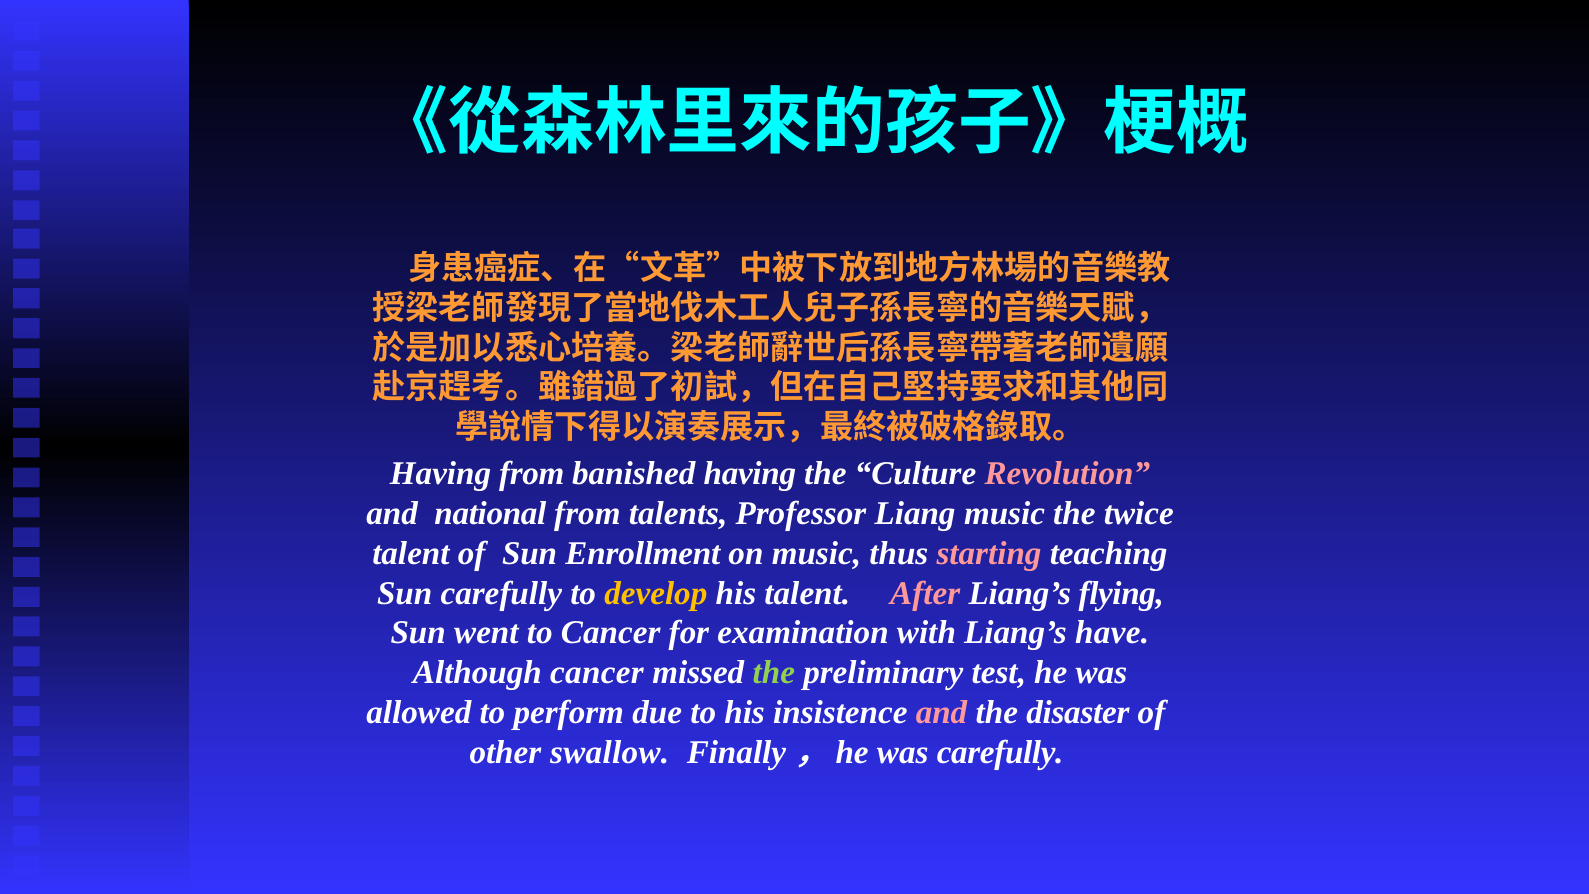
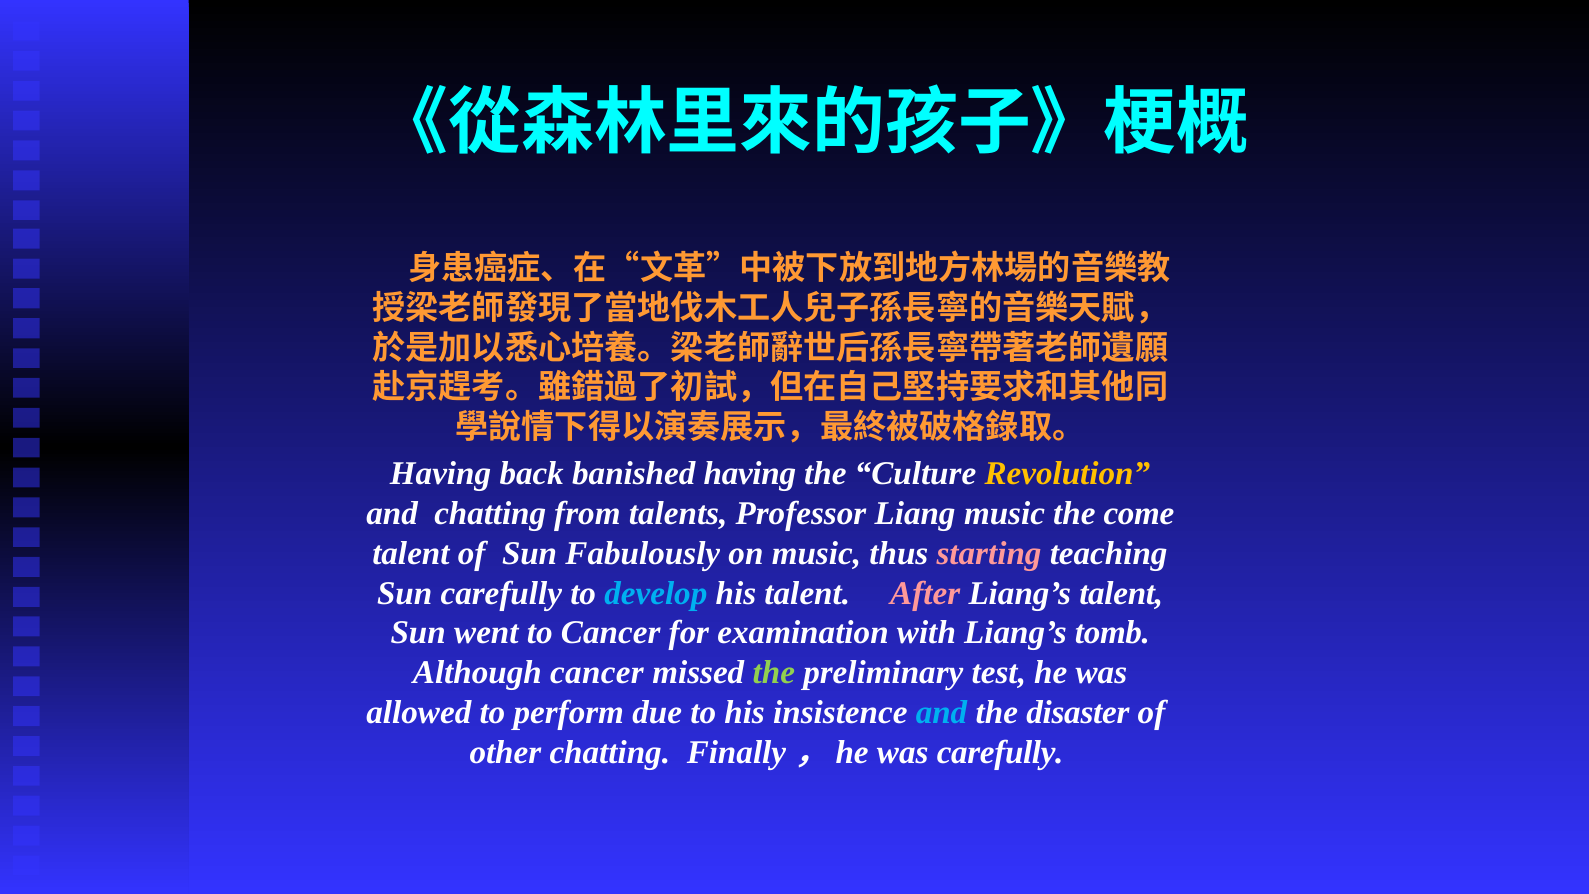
Having from: from -> back (532, 474)
Revolution colour: pink -> yellow (1067, 474)
and national: national -> chatting (490, 514)
twice: twice -> come (1139, 514)
Enrollment: Enrollment -> Fabulously (643, 553)
develop colour: yellow -> light blue (656, 593)
Liang’s flying: flying -> talent (1121, 593)
have: have -> tomb (1112, 633)
and colour: pink -> light blue (942, 712)
other swallow: swallow -> chatting (610, 752)
